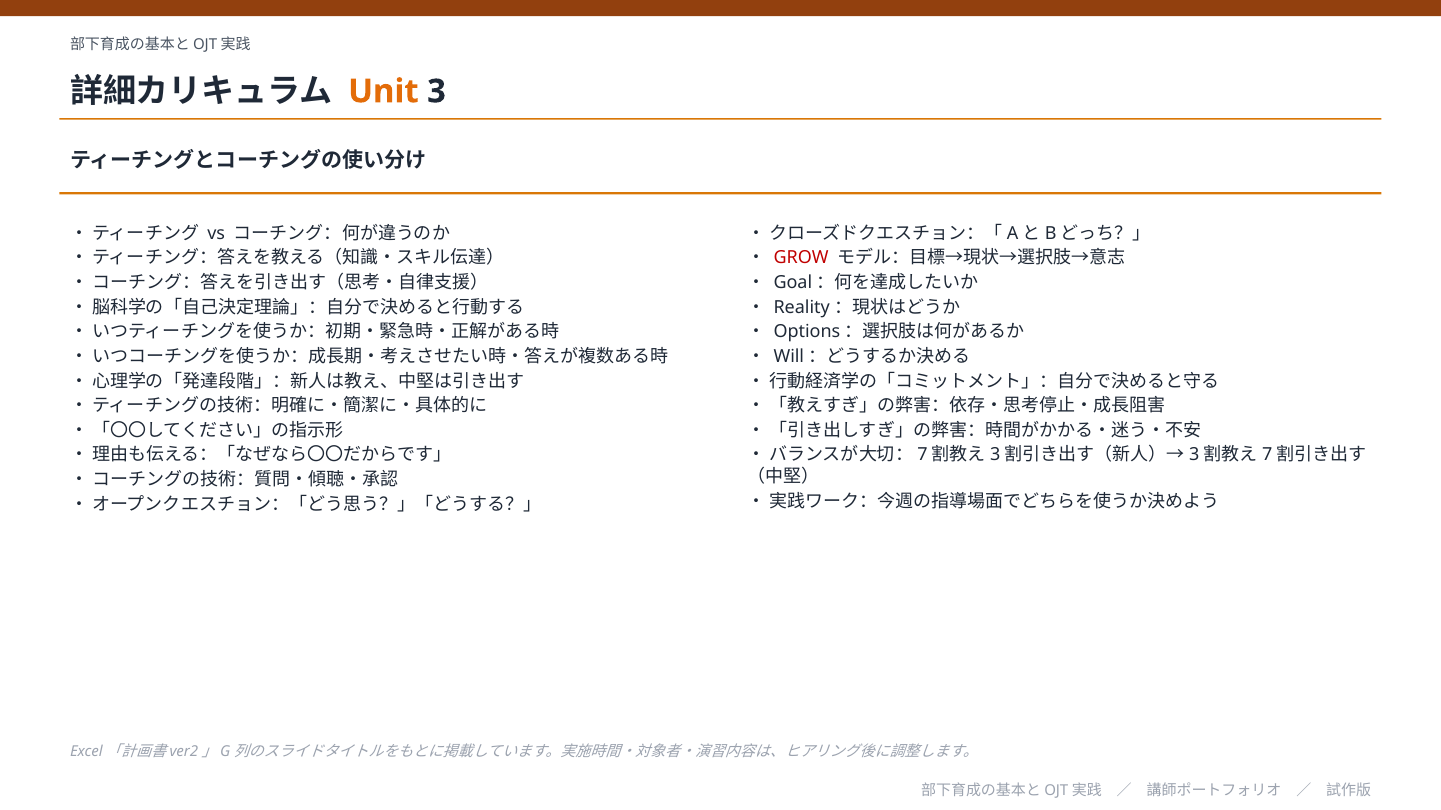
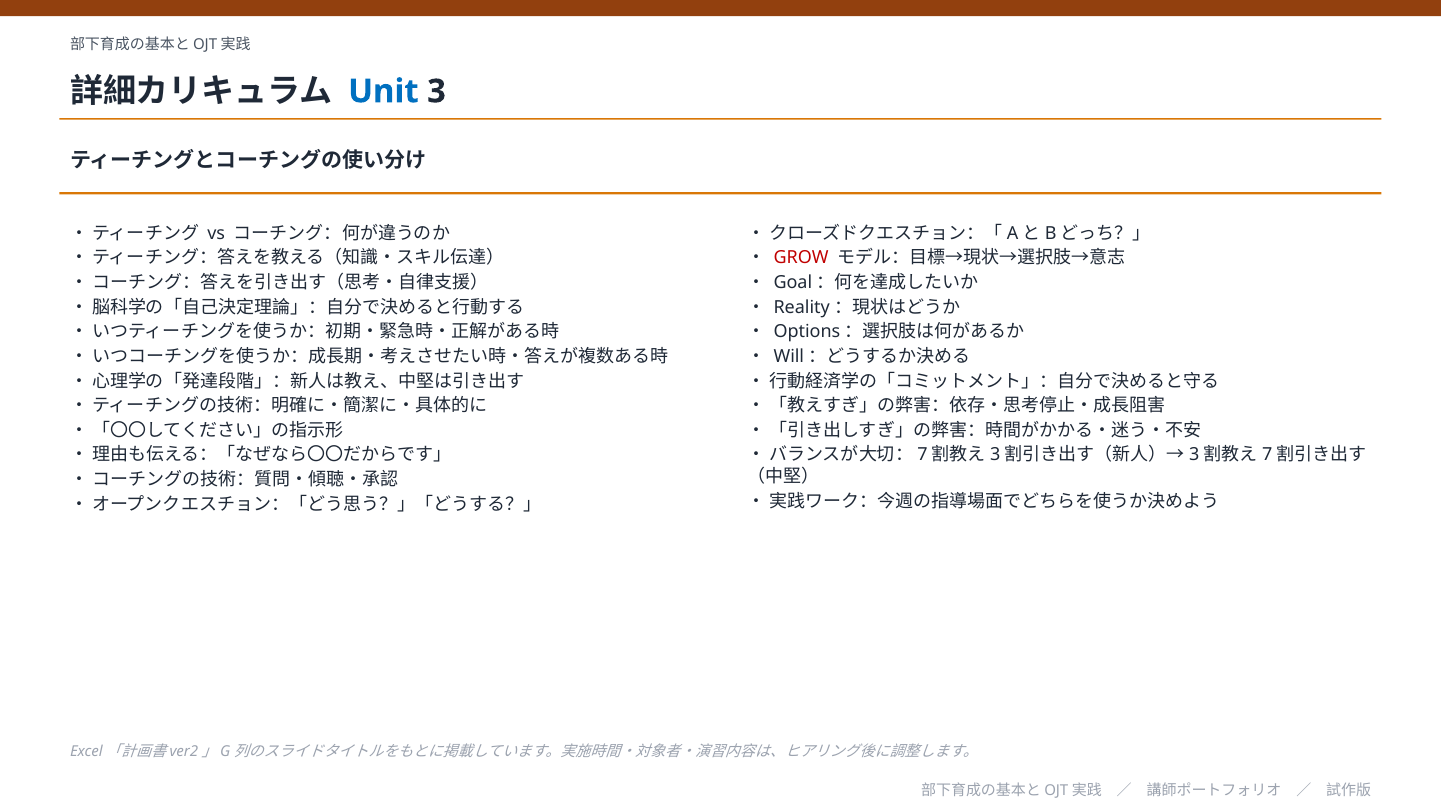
Unit colour: orange -> blue (383, 91)
